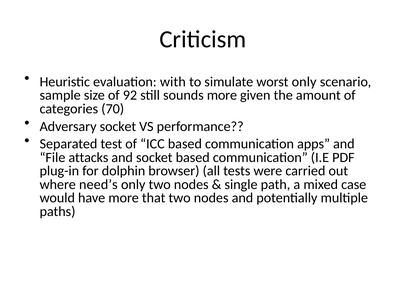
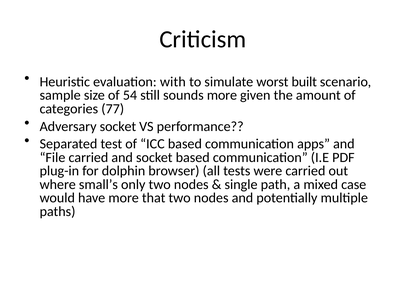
worst only: only -> built (304, 82)
92: 92 -> 54 (130, 95)
70: 70 -> 77 (113, 109)
File attacks: attacks -> carried (88, 158)
need’s: need’s -> small’s (98, 185)
